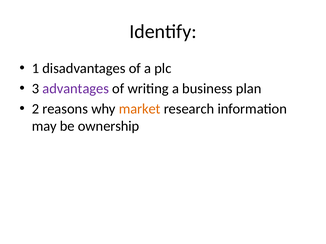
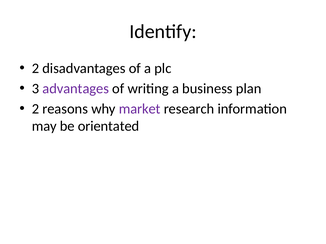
1: 1 -> 2 (35, 68)
market colour: orange -> purple (140, 109)
ownership: ownership -> orientated (109, 126)
